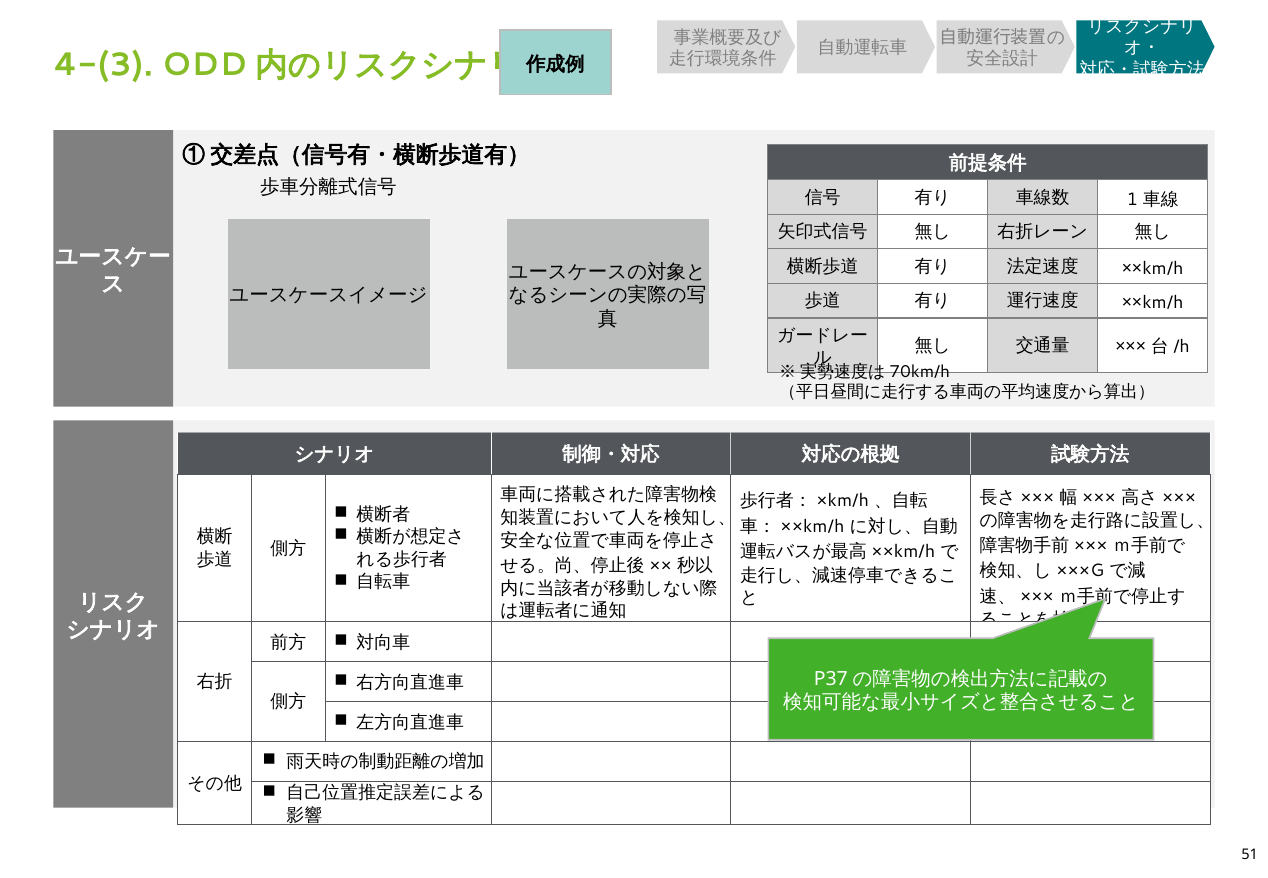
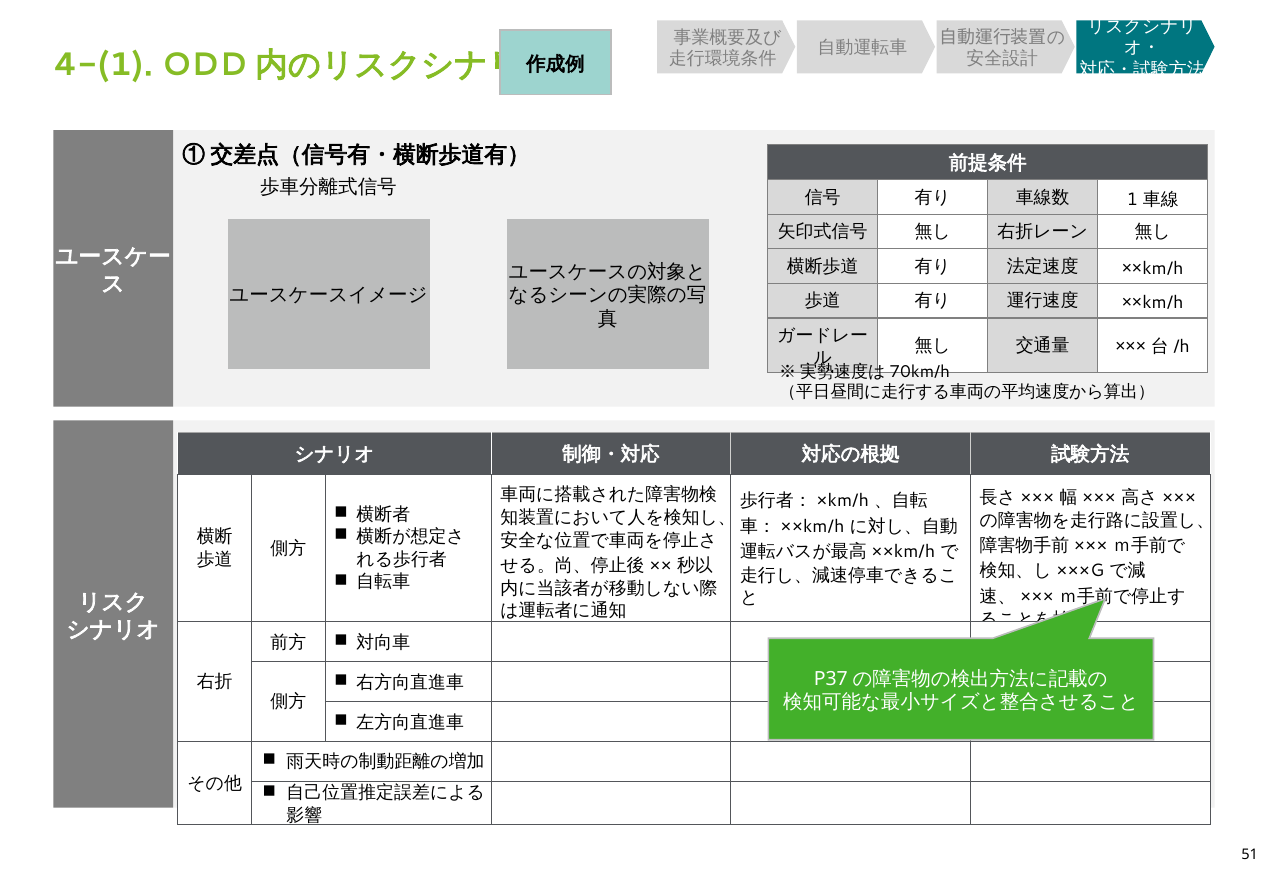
4-(3: 4-(3 -> 4-(1 (103, 65)
